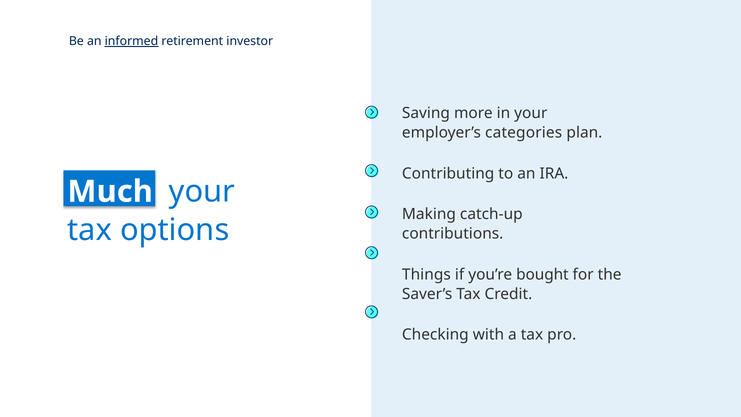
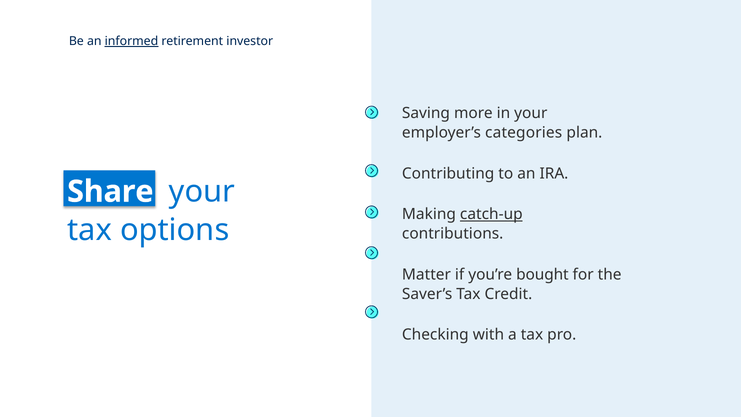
Much: Much -> Share (110, 192)
catch-up underline: none -> present (491, 214)
Things: Things -> Matter (426, 275)
